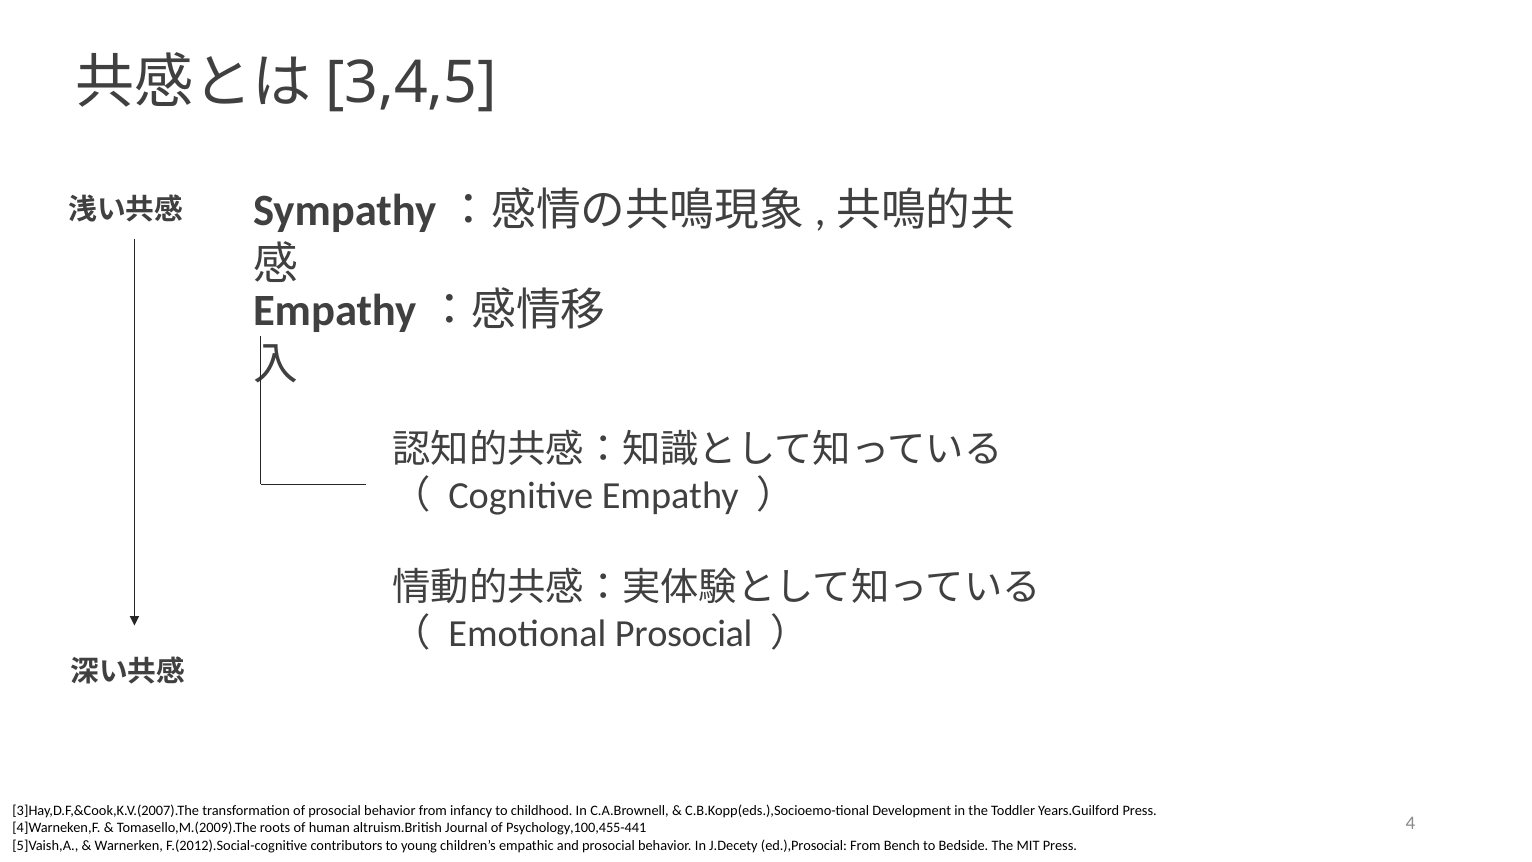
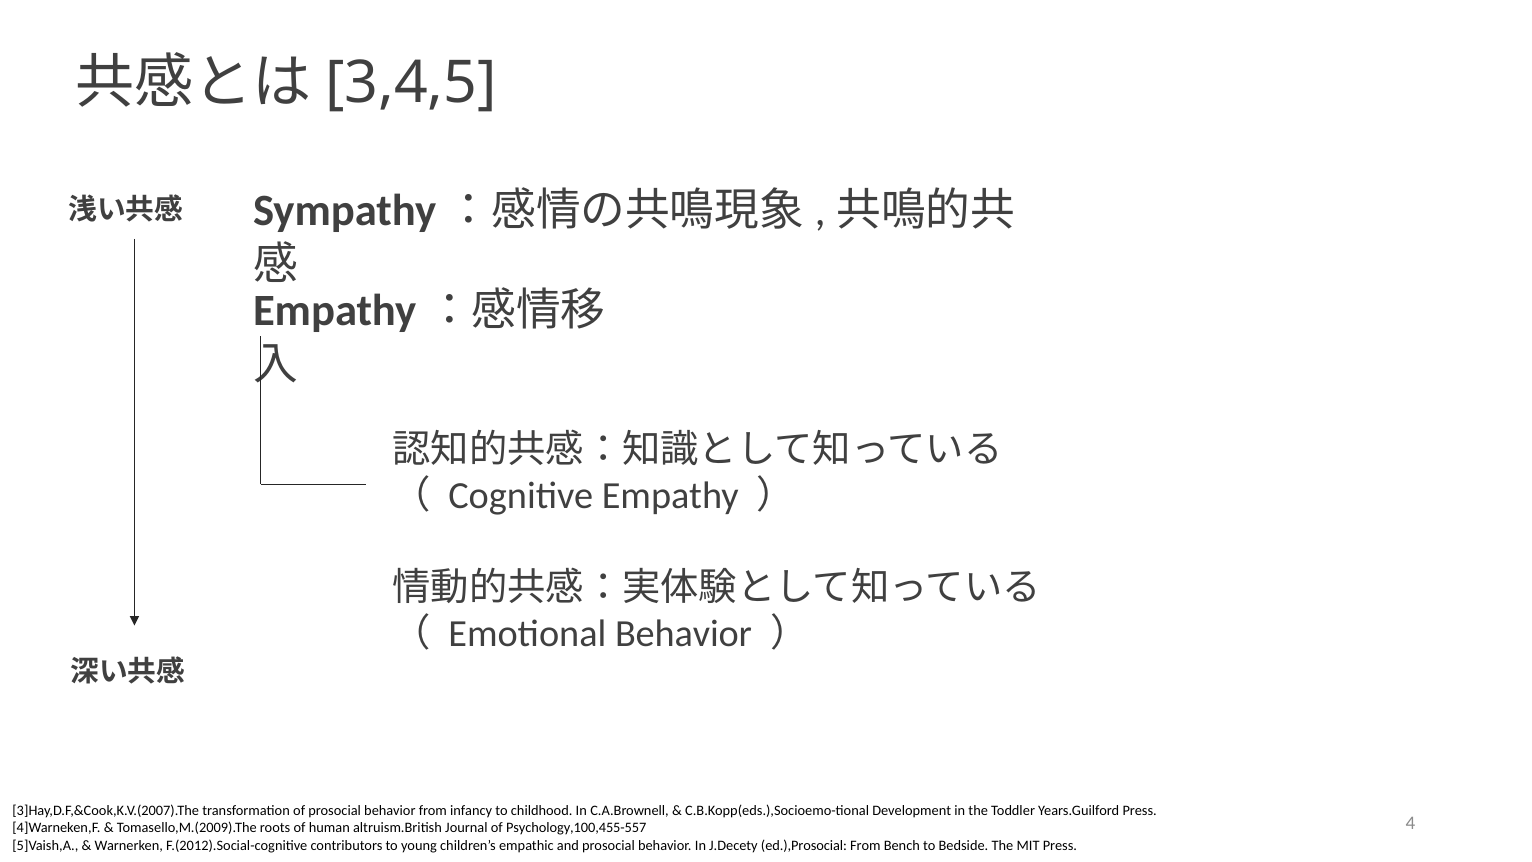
Emotional Prosocial: Prosocial -> Behavior (684, 633)
Psychology,100,455-441: Psychology,100,455-441 -> Psychology,100,455-557 (576, 828)
